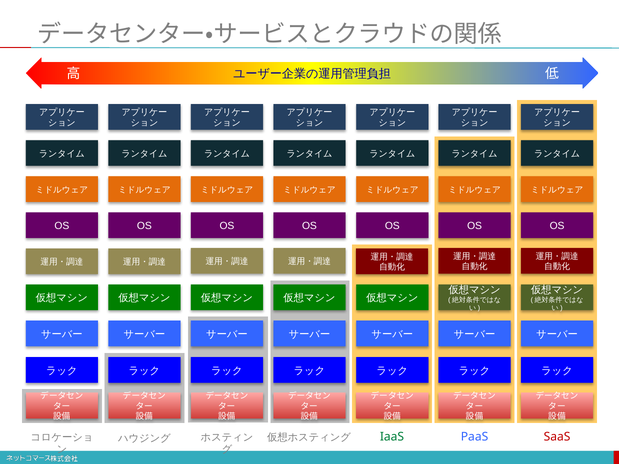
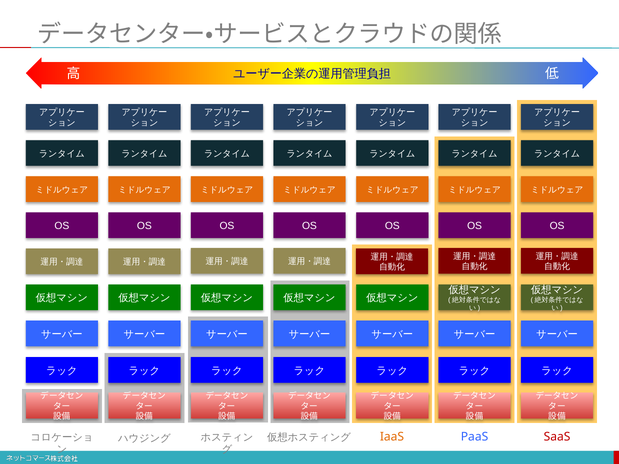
IaaS colour: green -> orange (392, 437)
